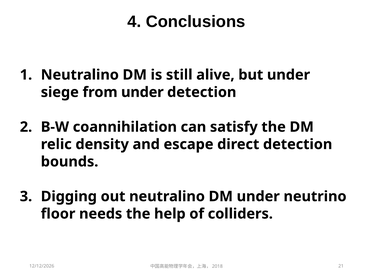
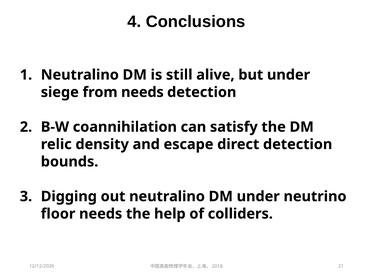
from under: under -> needs (142, 92)
